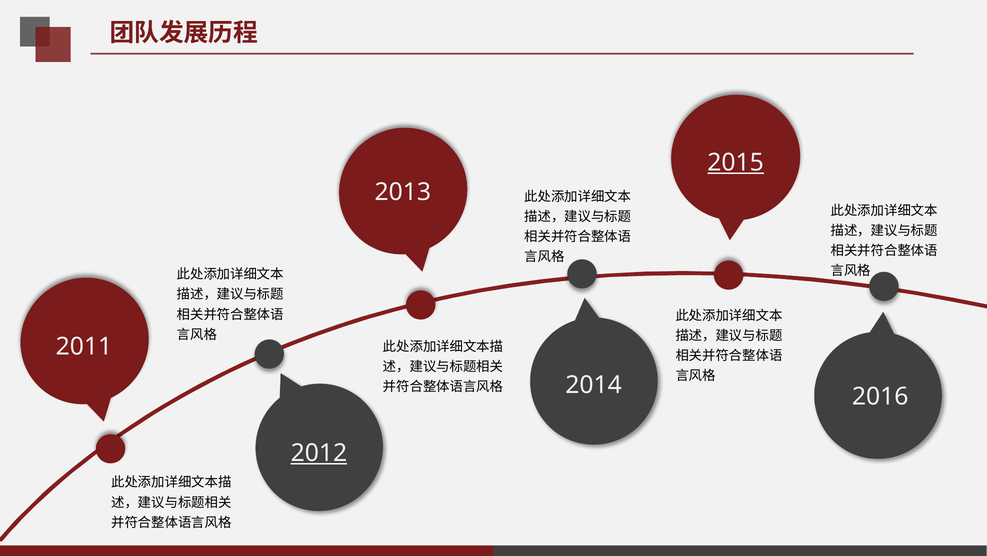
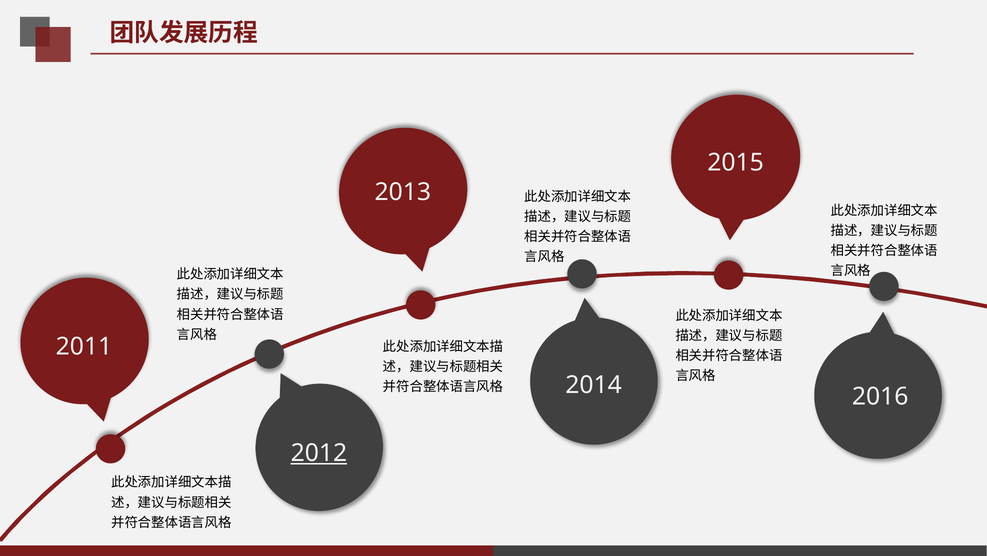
2015 underline: present -> none (736, 163)
